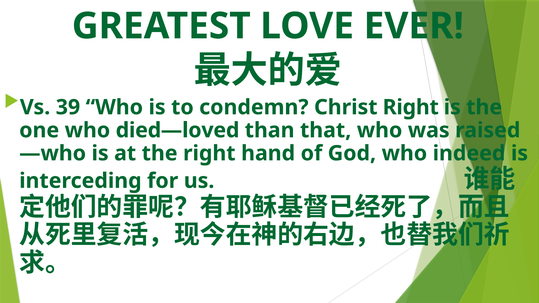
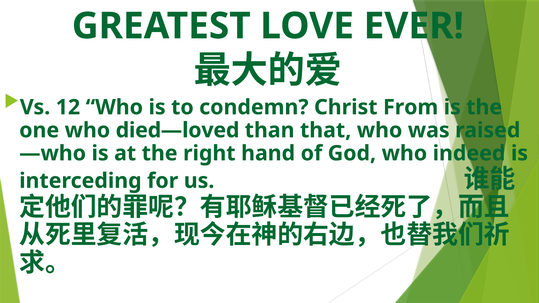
39: 39 -> 12 (68, 107)
Christ Right: Right -> From (411, 107)
